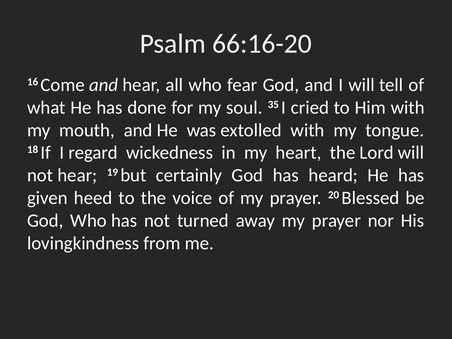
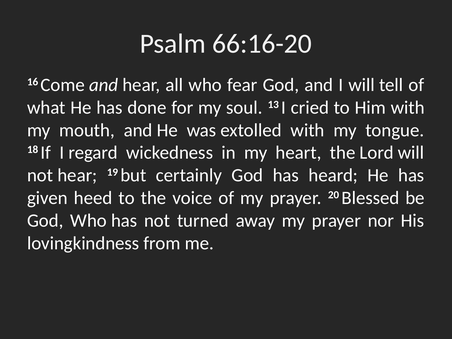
35: 35 -> 13 (273, 105)
